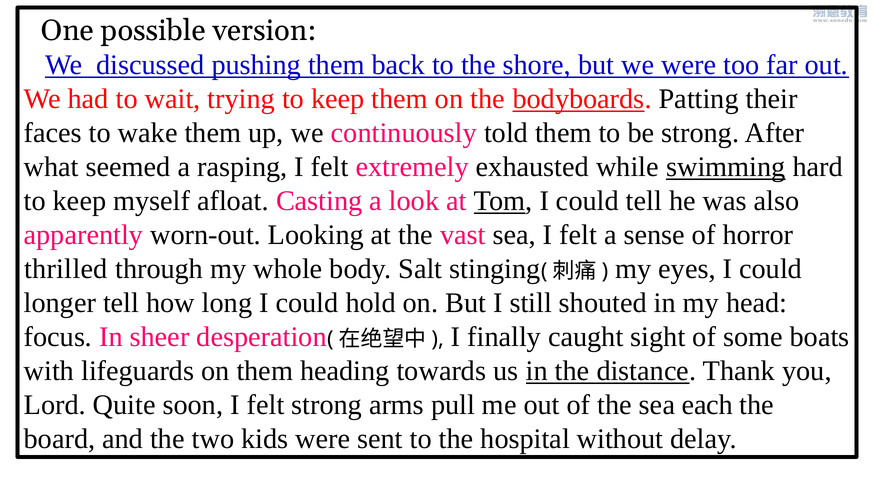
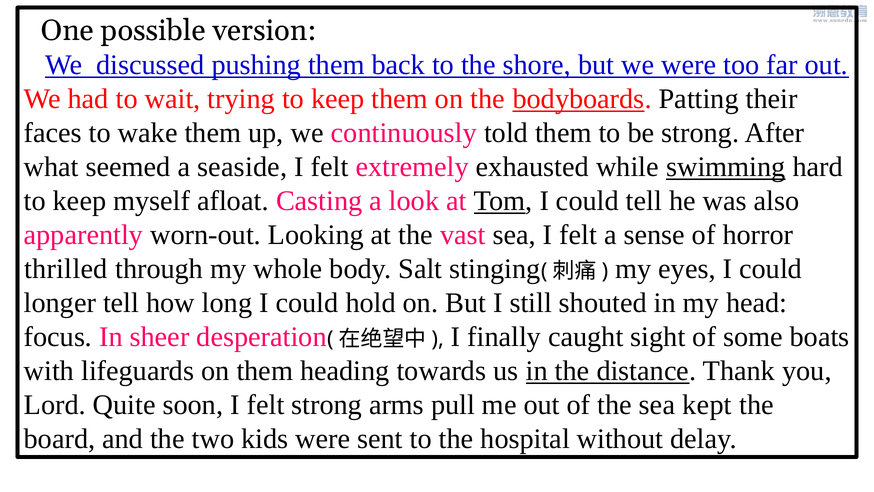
rasping: rasping -> seaside (242, 167)
each: each -> kept (707, 404)
